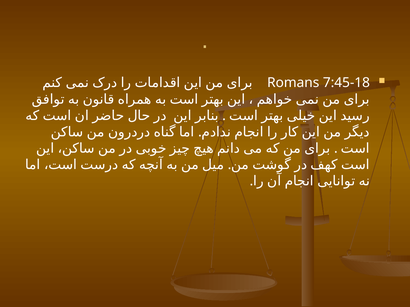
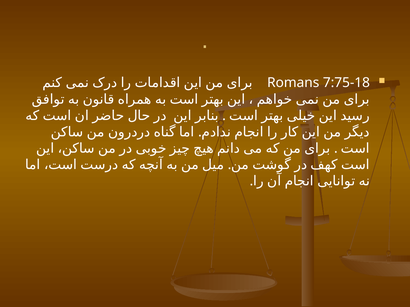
7:45-18: 7:45-18 -> 7:75-18 (346, 83)
